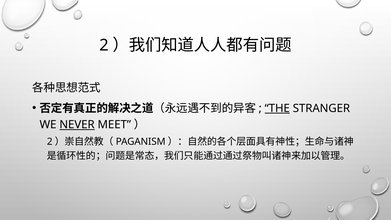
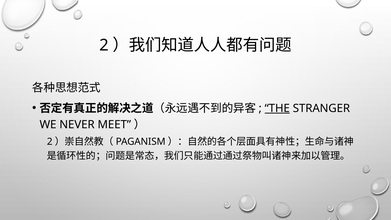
NEVER underline: present -> none (77, 125)
